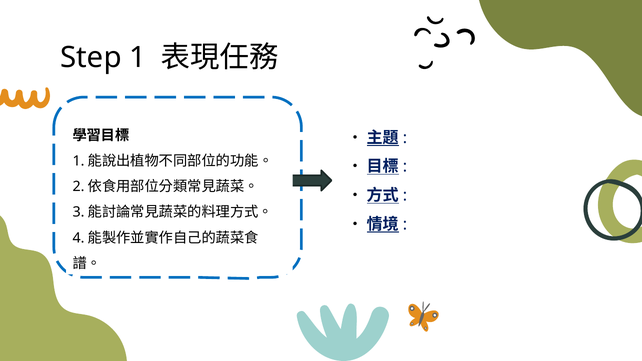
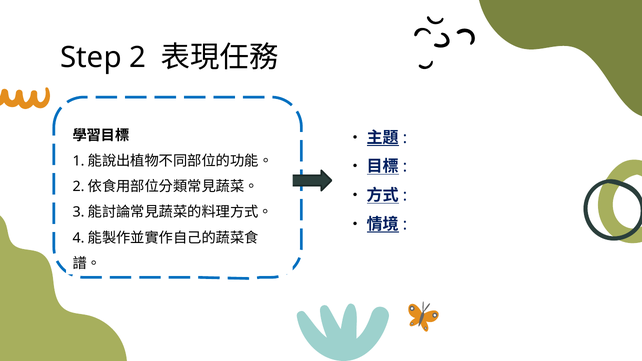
1: 1 -> 2 (138, 57)
